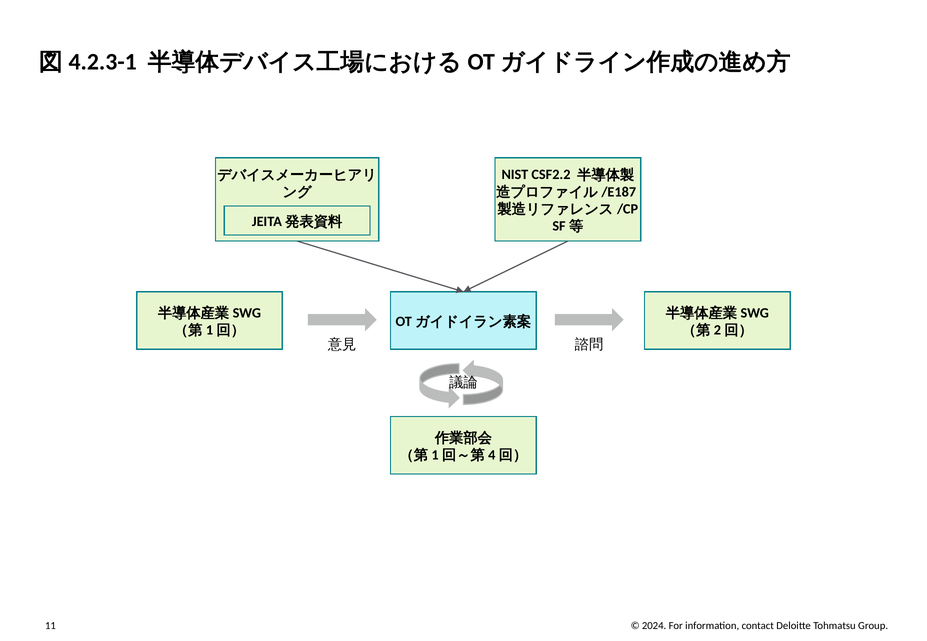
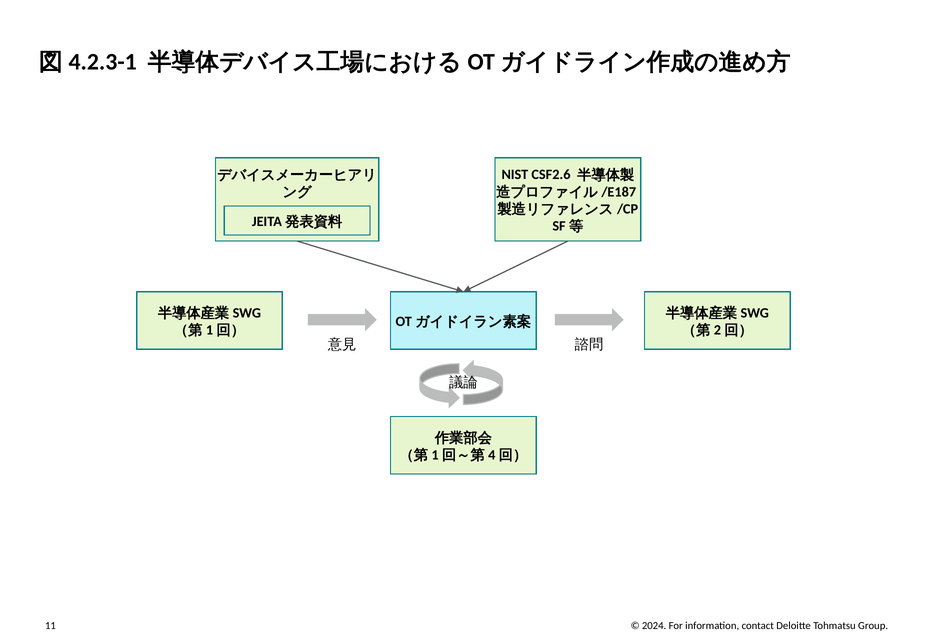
CSF2.2: CSF2.2 -> CSF2.6 (551, 175)
